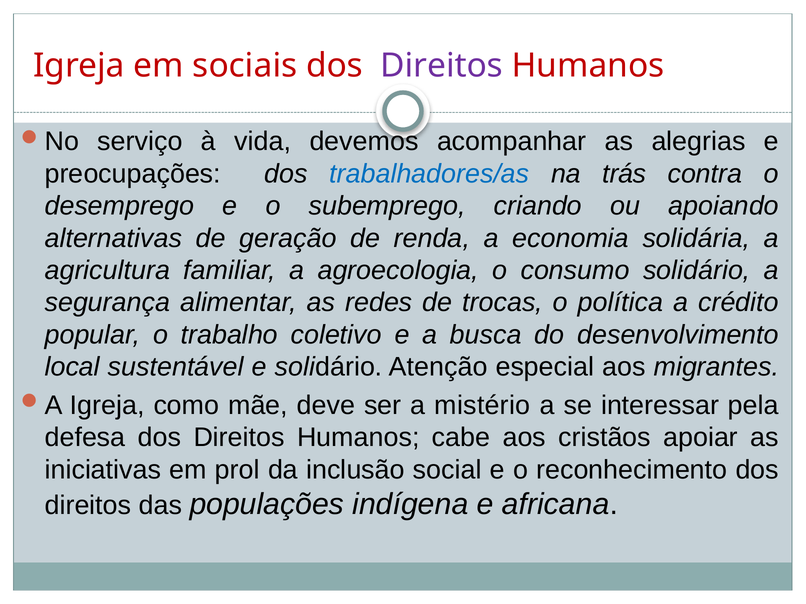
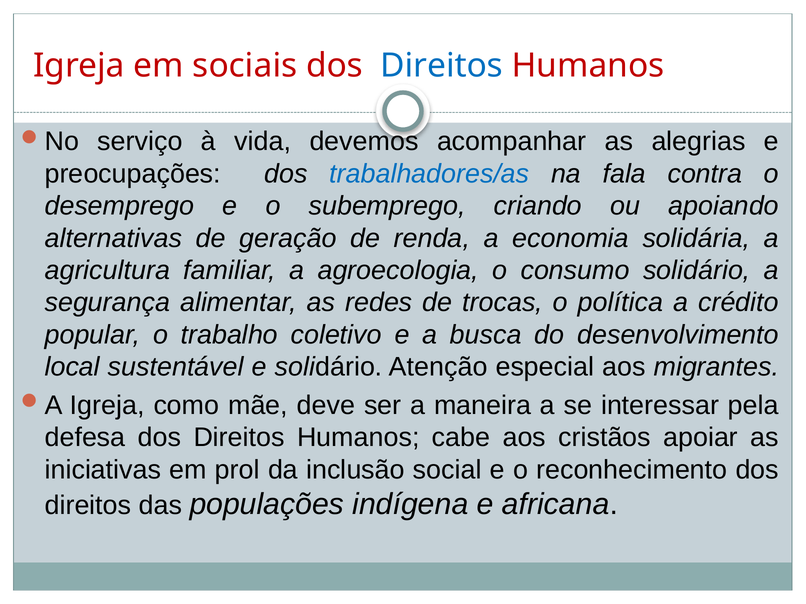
Direitos colour: purple -> blue (442, 66)
trás: trás -> fala (624, 174)
mistério: mistério -> maneira (483, 406)
